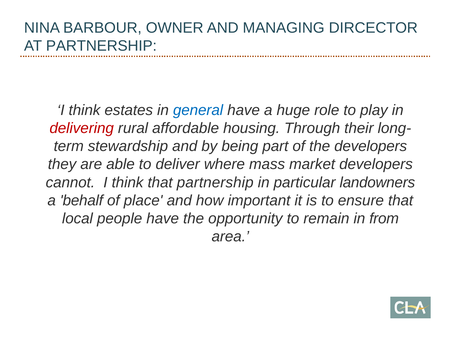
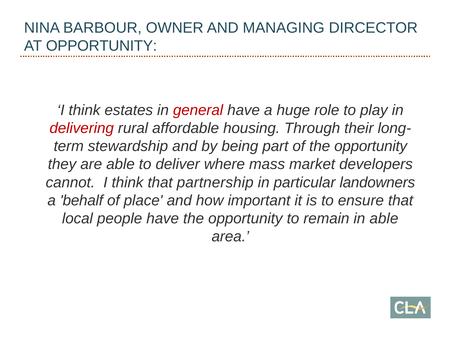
AT PARTNERSHIP: PARTNERSHIP -> OPPORTUNITY (101, 46)
general colour: blue -> red (198, 110)
of the developers: developers -> opportunity (371, 146)
in from: from -> able (384, 219)
